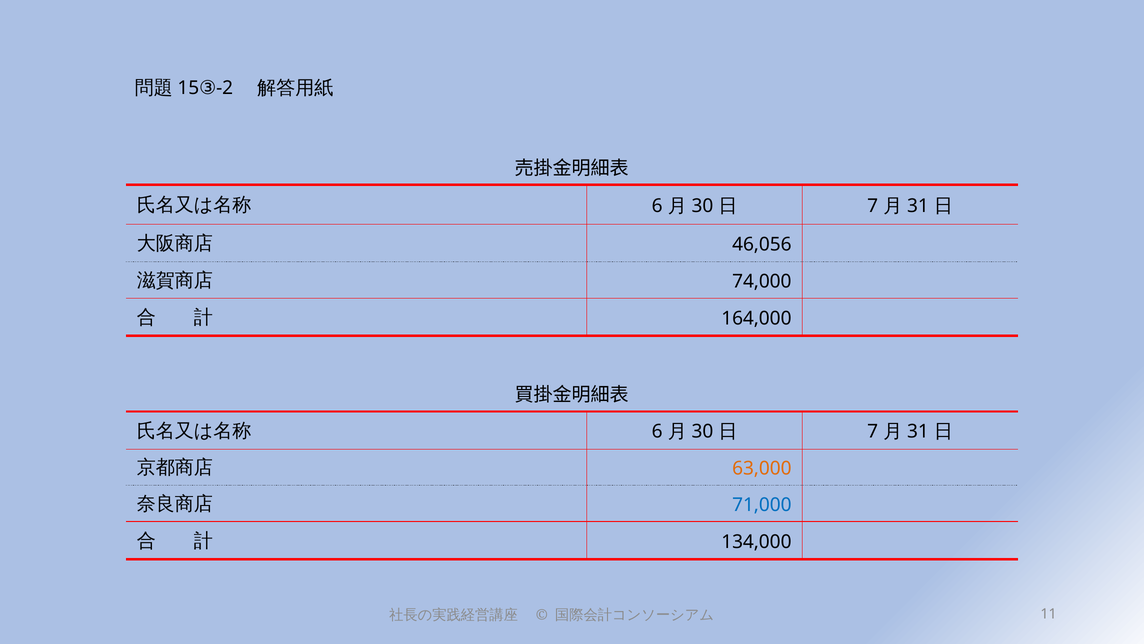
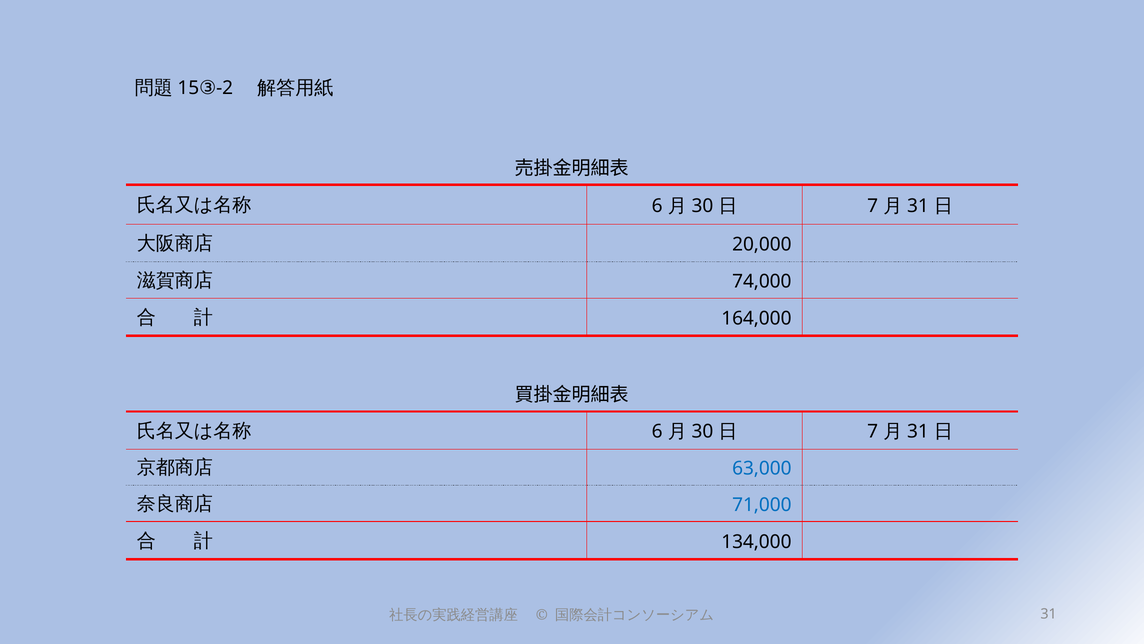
46,056: 46,056 -> 20,000 (762, 244)
63,000 colour: orange -> blue (762, 468)
11: 11 -> 31 (1049, 613)
